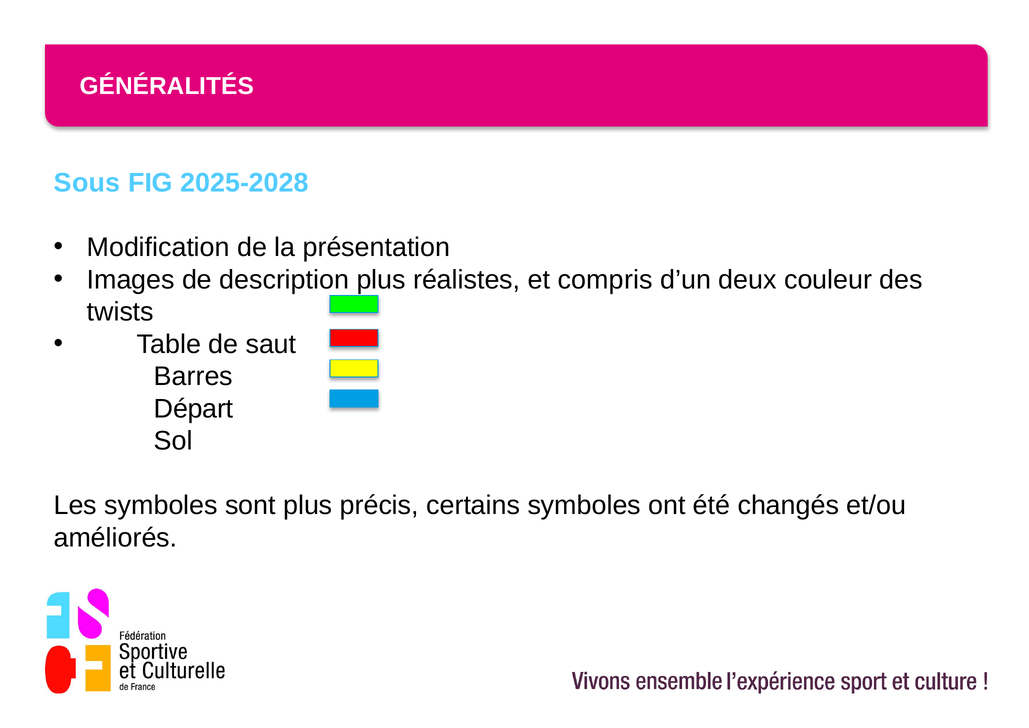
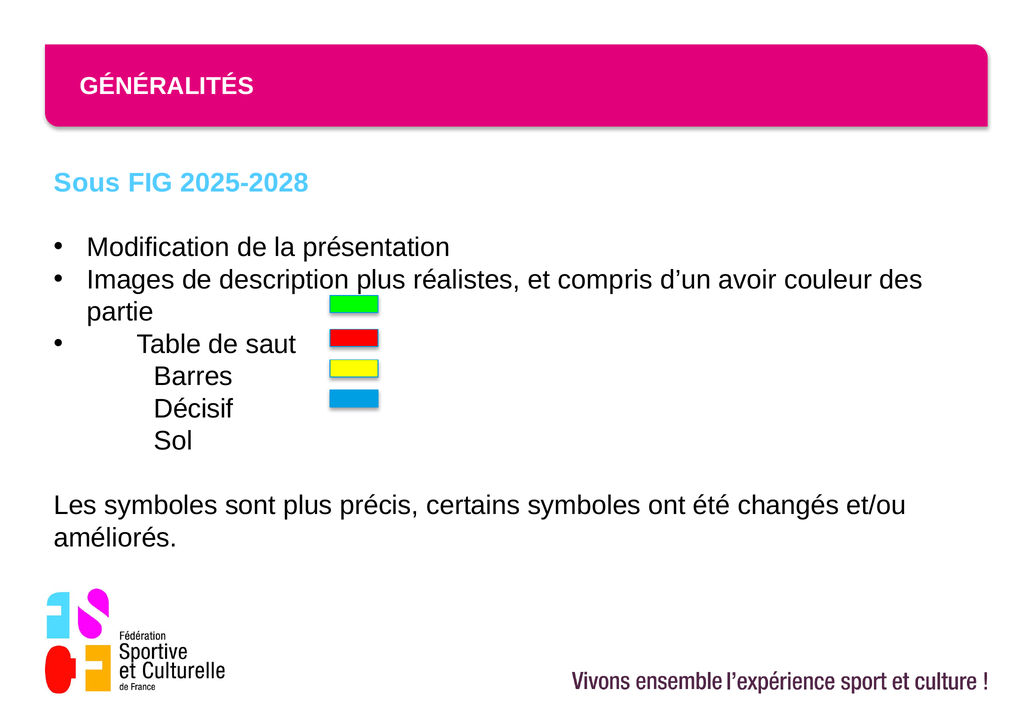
deux: deux -> avoir (748, 280)
twists: twists -> partie (120, 312)
Départ: Départ -> Décisif (194, 409)
